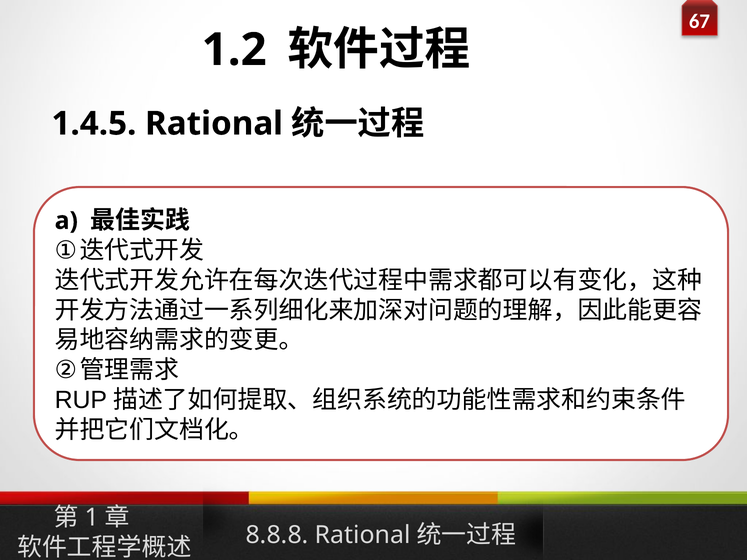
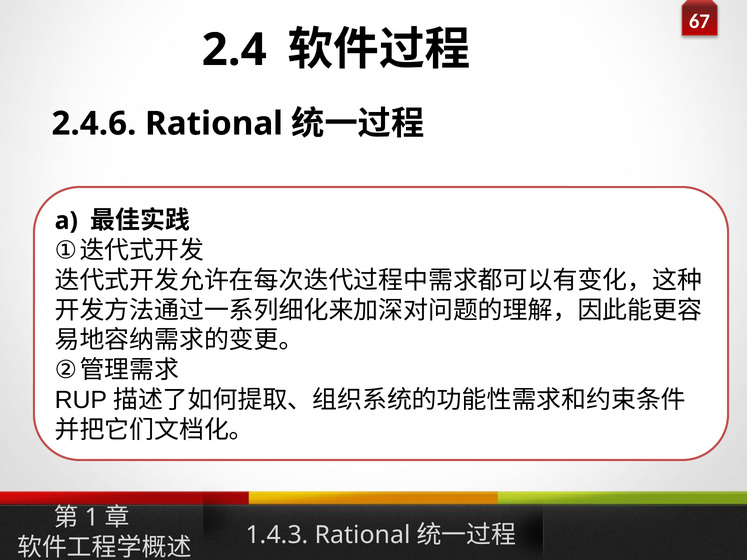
1.2: 1.2 -> 2.4 (234, 50)
1.4.5: 1.4.5 -> 2.4.6 (94, 124)
8.8.8: 8.8.8 -> 1.4.3 (277, 535)
